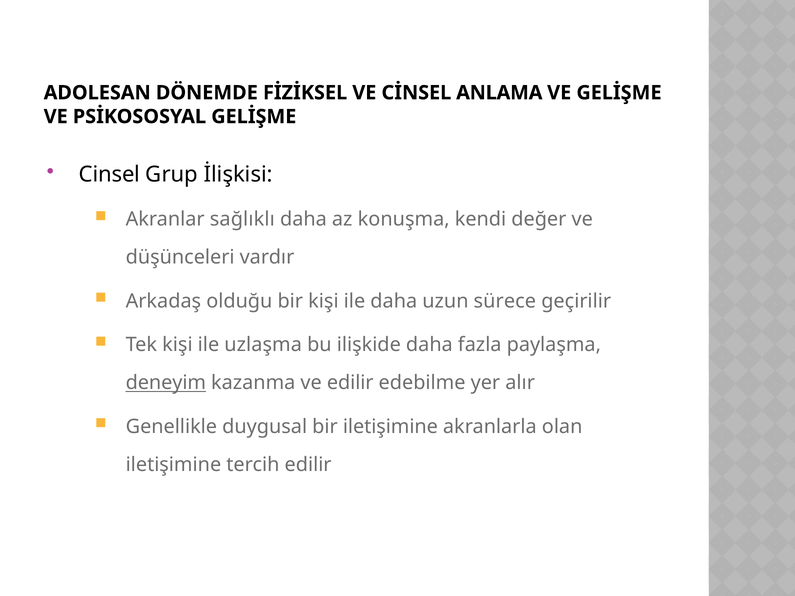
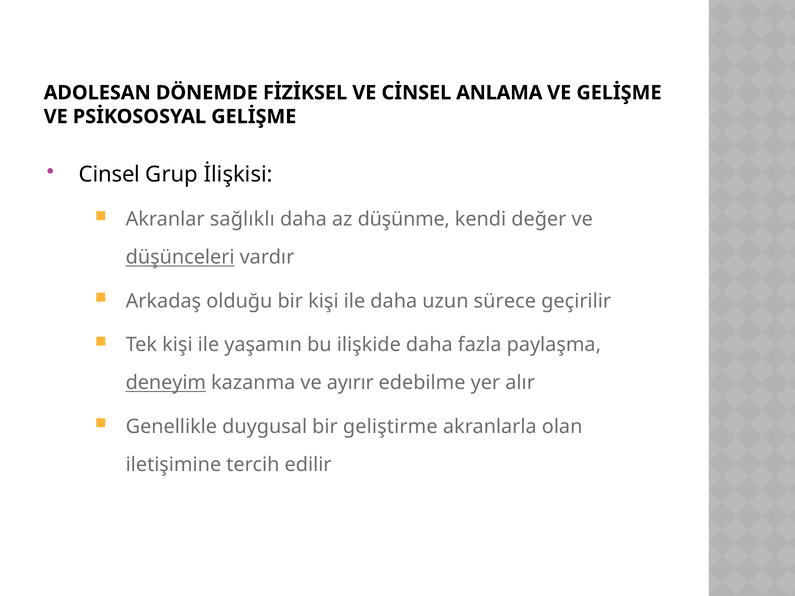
konuşma: konuşma -> düşünme (404, 219)
düşünceleri underline: none -> present (180, 258)
uzlaşma: uzlaşma -> yaşamın (263, 345)
ve edilir: edilir -> ayırır (350, 383)
bir iletişimine: iletişimine -> geliştirme (390, 427)
